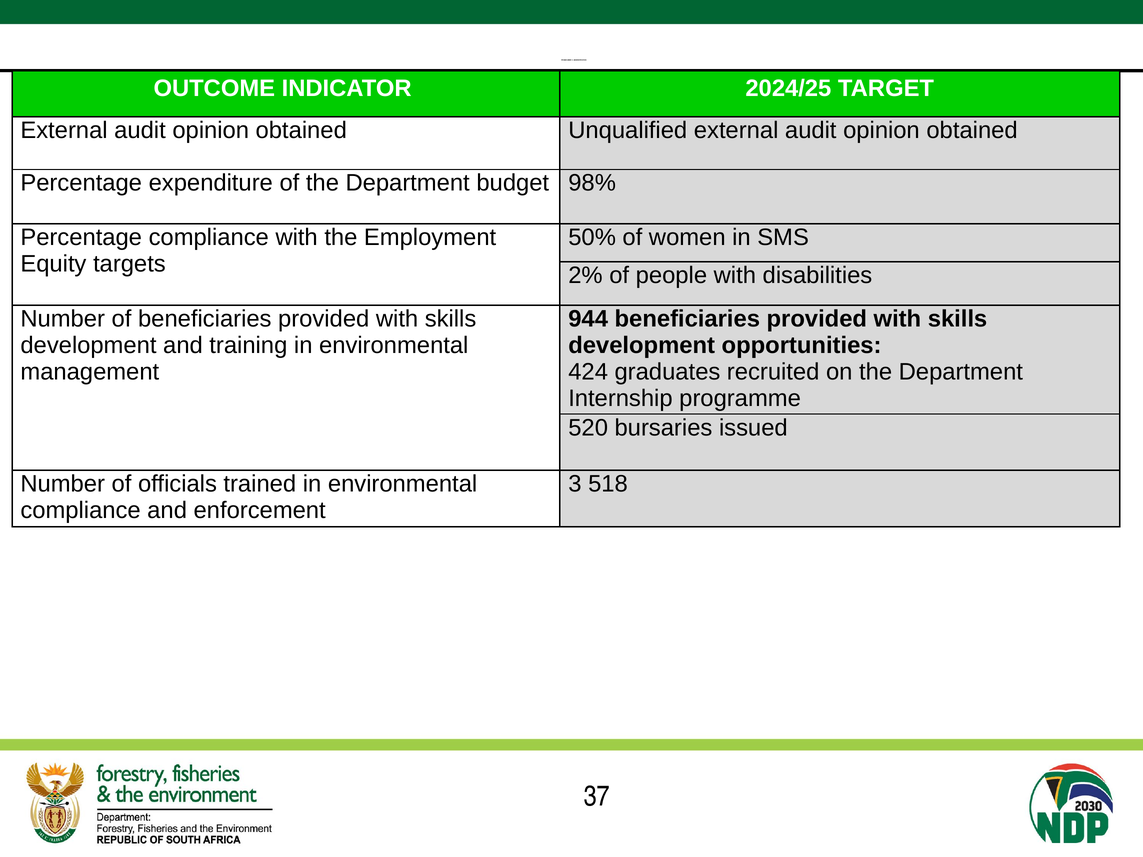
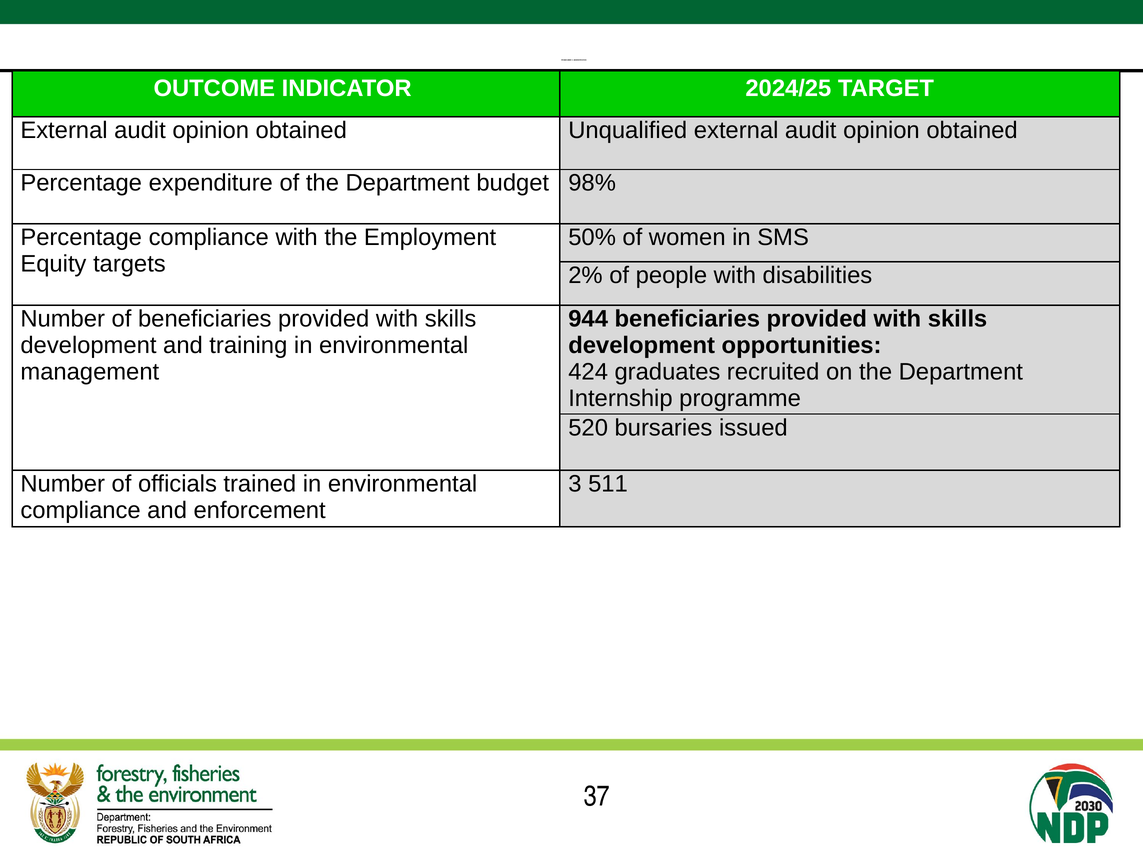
518: 518 -> 511 (608, 484)
